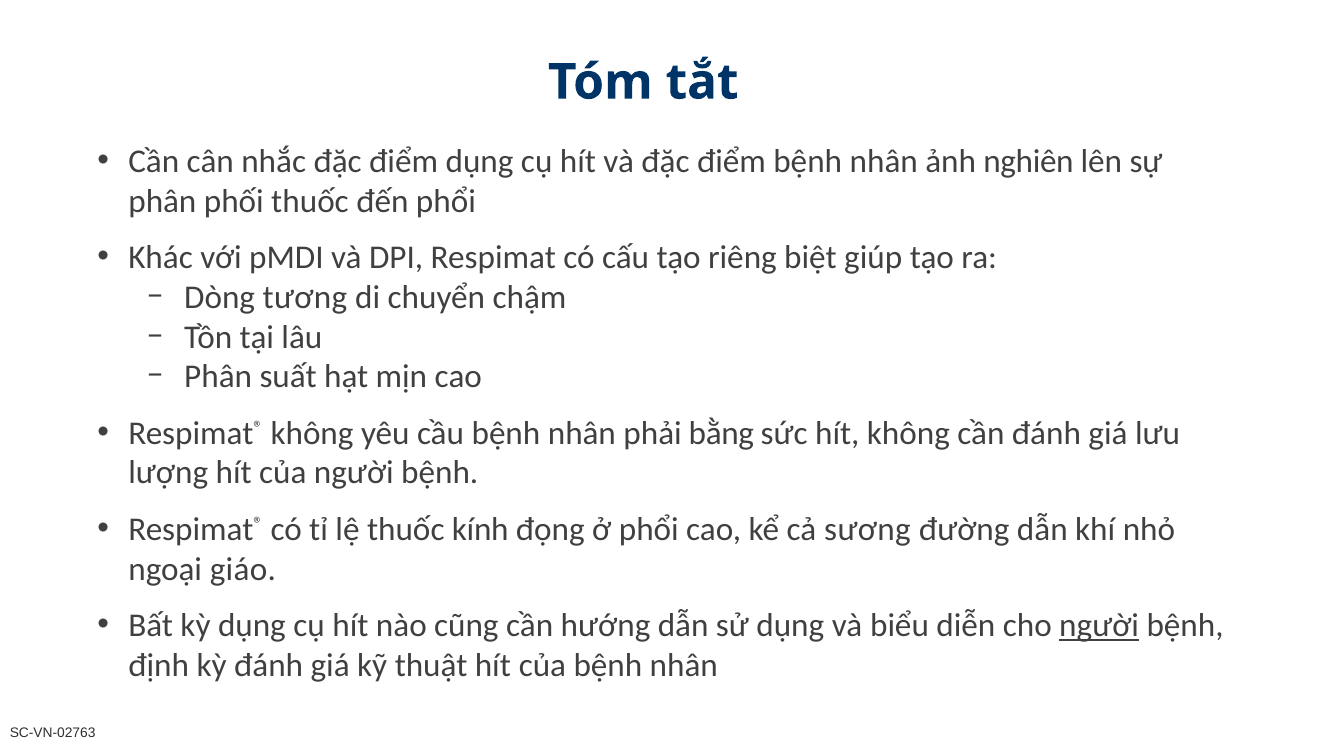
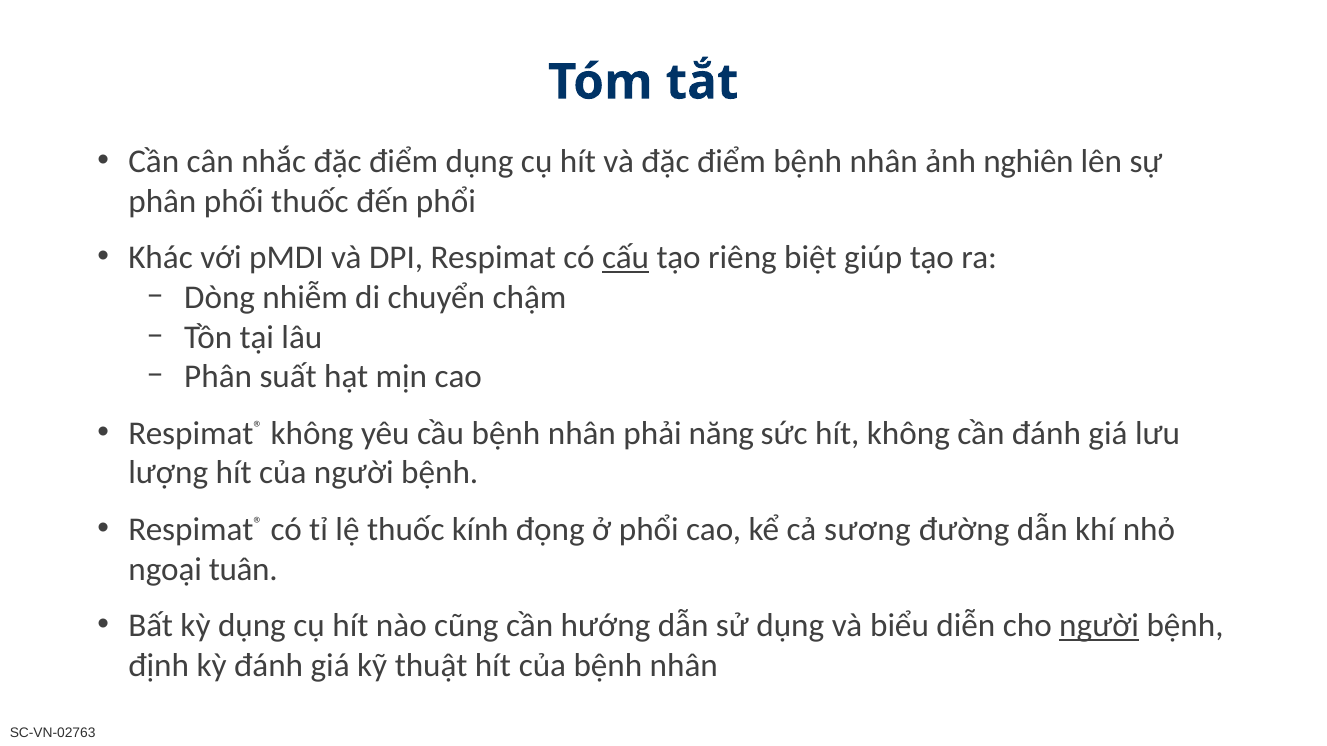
cấu underline: none -> present (626, 258)
tương: tương -> nhiễm (305, 297)
bằng: bằng -> năng (721, 433)
giáo: giáo -> tuân (243, 569)
